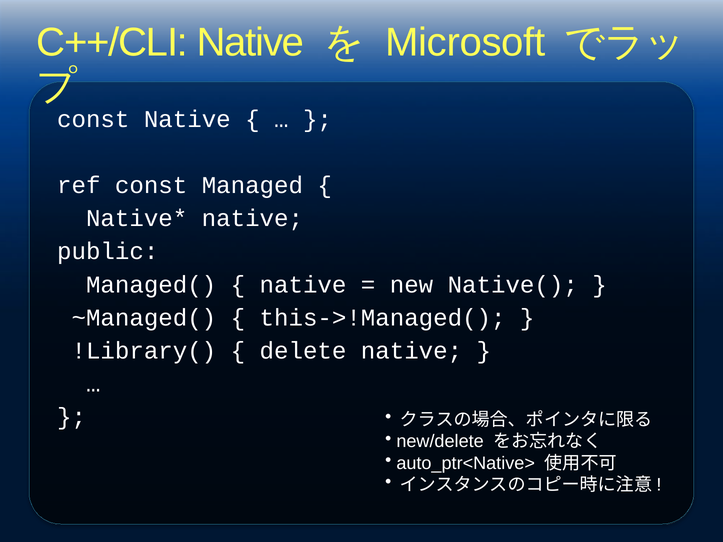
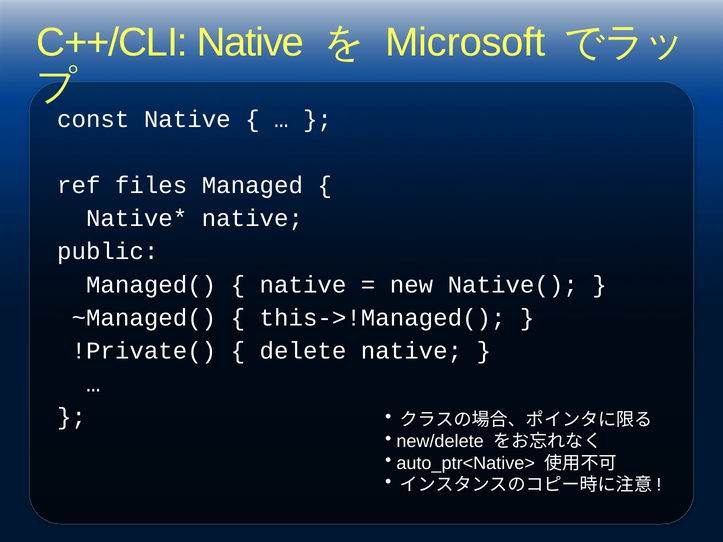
ref const: const -> files (151, 186)
!Library(: !Library( -> !Private( (144, 351)
